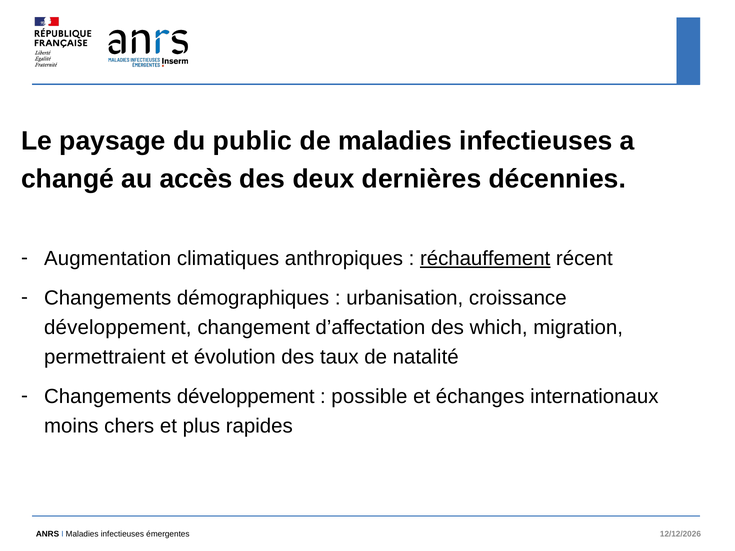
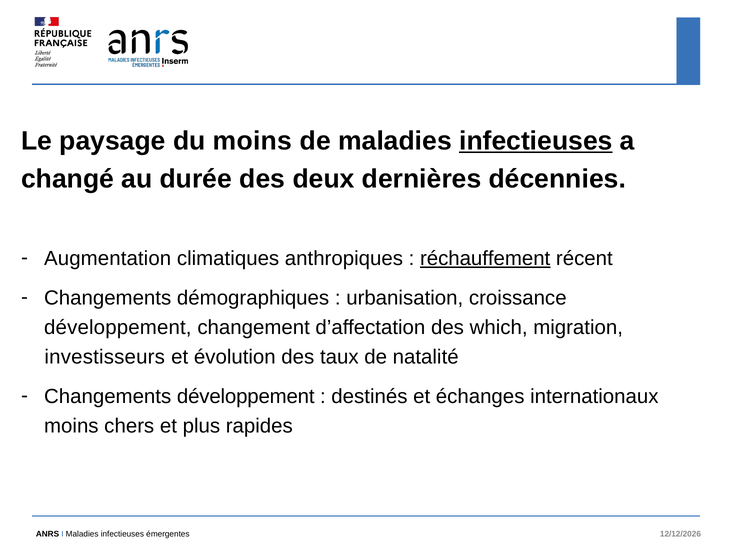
du public: public -> moins (253, 141)
infectieuses underline: none -> present (536, 141)
accès: accès -> durée (196, 179)
permettraient: permettraient -> investisseurs (105, 357)
possible: possible -> destinés (369, 397)
